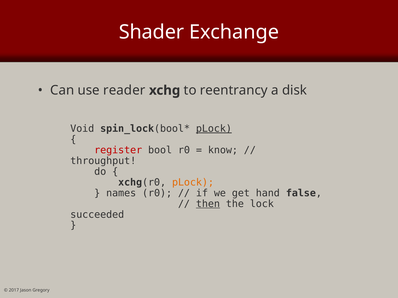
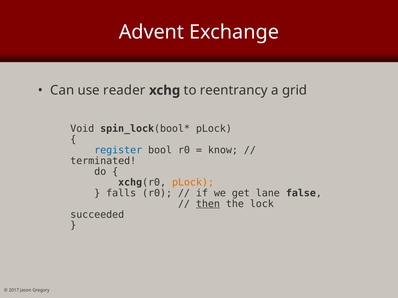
Shader: Shader -> Advent (151, 32)
disk: disk -> grid (295, 90)
pLock underline: present -> none (214, 129)
register colour: red -> blue (118, 150)
throughput: throughput -> terminated (103, 161)
names: names -> falls (121, 193)
hand: hand -> lane (268, 193)
